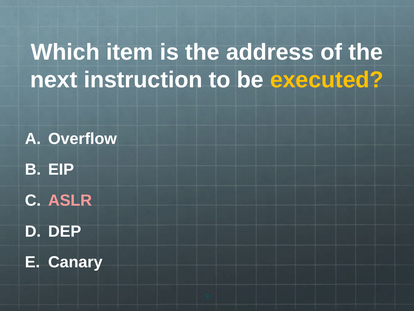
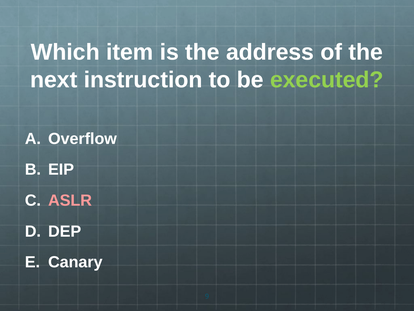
executed colour: yellow -> light green (327, 80)
